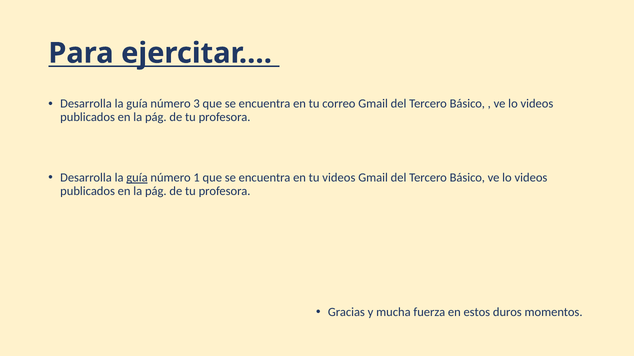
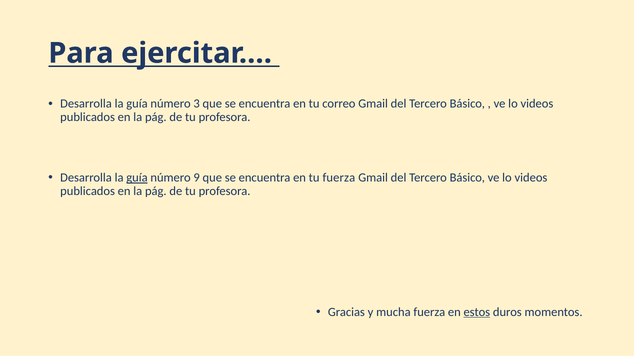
1: 1 -> 9 (197, 178)
tu videos: videos -> fuerza (339, 178)
estos underline: none -> present (477, 312)
